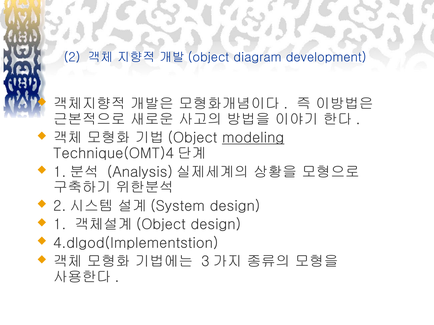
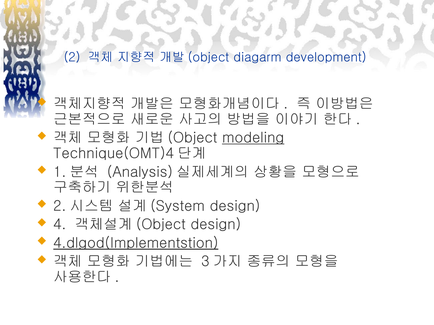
diagram: diagram -> diagarm (257, 57)
1: 1 -> 4 (60, 225)
4.dlgod(Implementstion underline: none -> present (136, 243)
